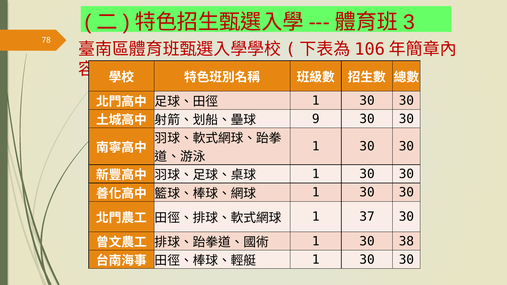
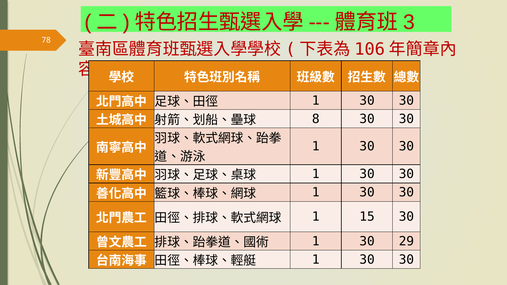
9: 9 -> 8 (316, 119)
37: 37 -> 15 (367, 217)
38: 38 -> 29 (406, 241)
